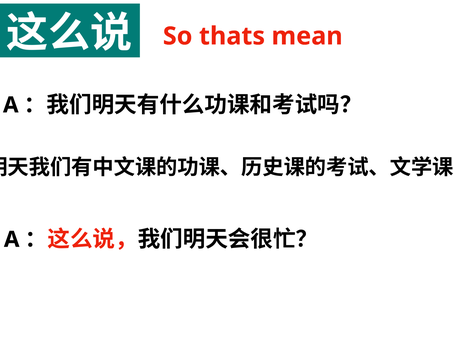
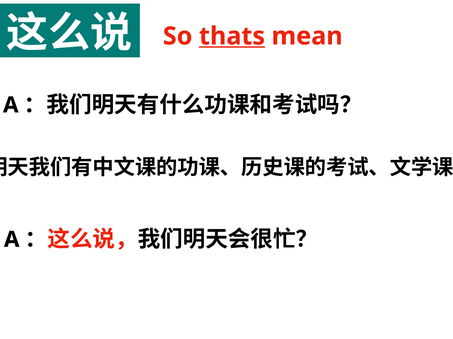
thats underline: none -> present (232, 36)
